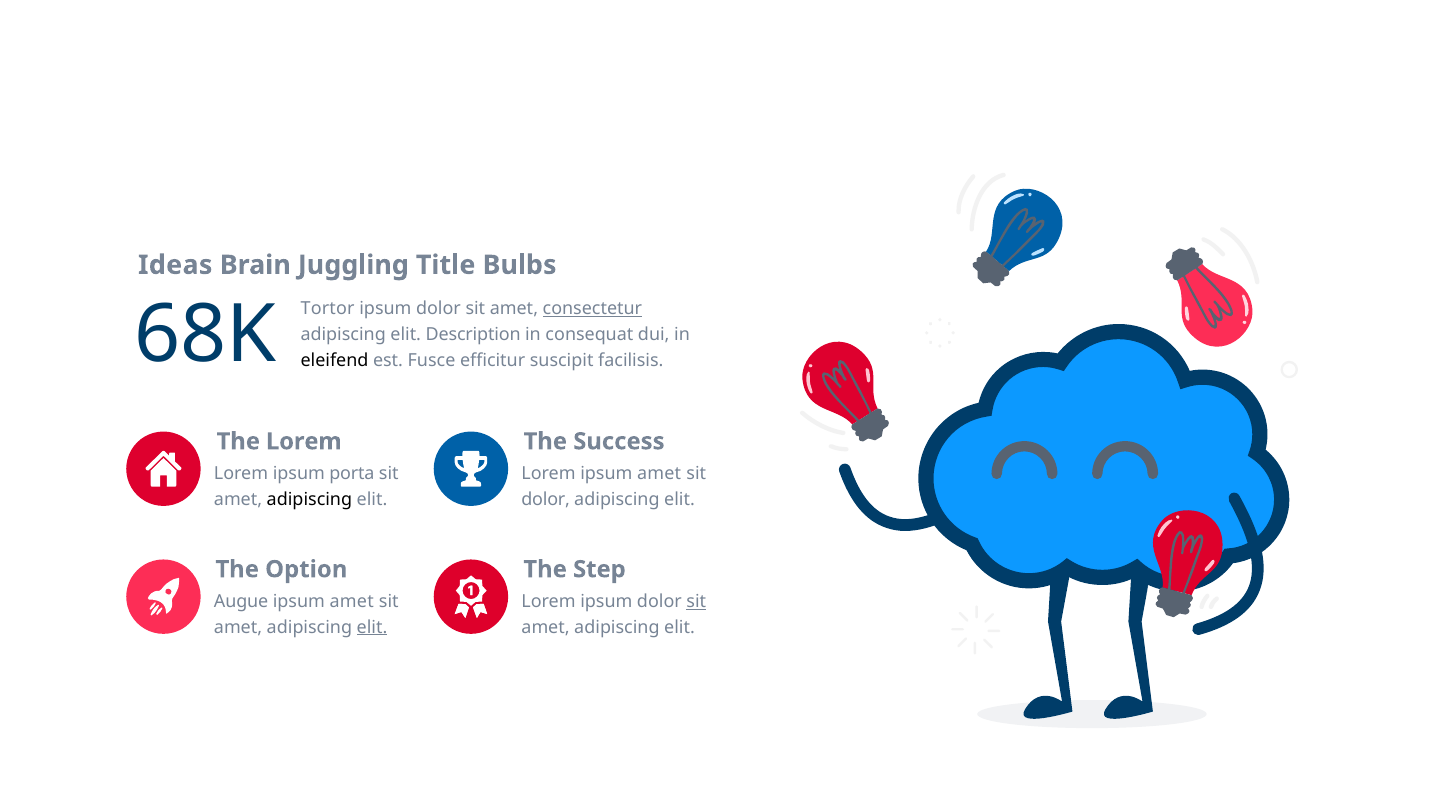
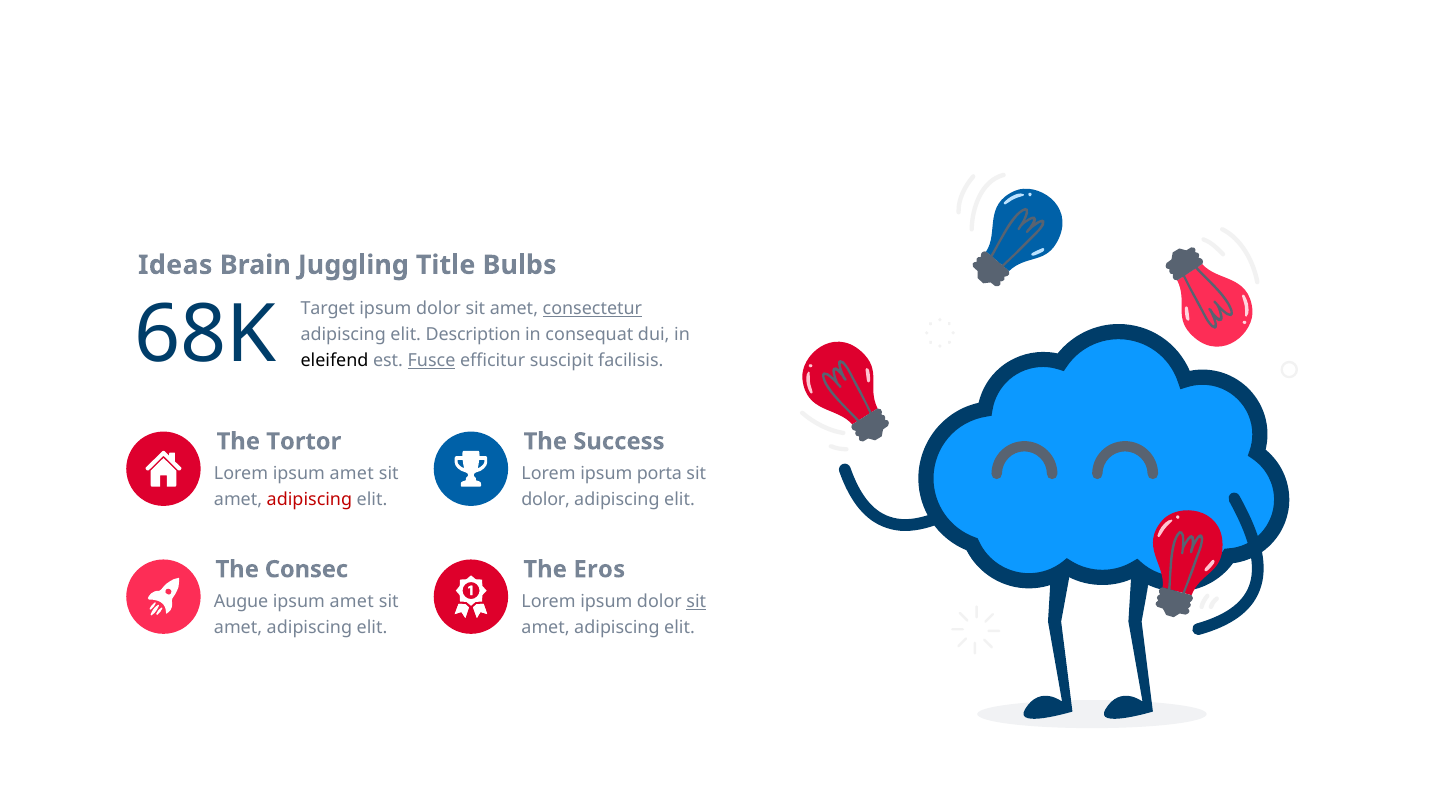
Tortor: Tortor -> Target (328, 309)
Fusce underline: none -> present (432, 361)
The Lorem: Lorem -> Tortor (304, 442)
Lorem ipsum porta: porta -> amet (352, 474)
Lorem ipsum amet: amet -> porta (659, 474)
adipiscing colour: black -> red (309, 500)
Option: Option -> Consec (306, 570)
Step: Step -> Eros (599, 570)
elit underline: present -> none (372, 627)
